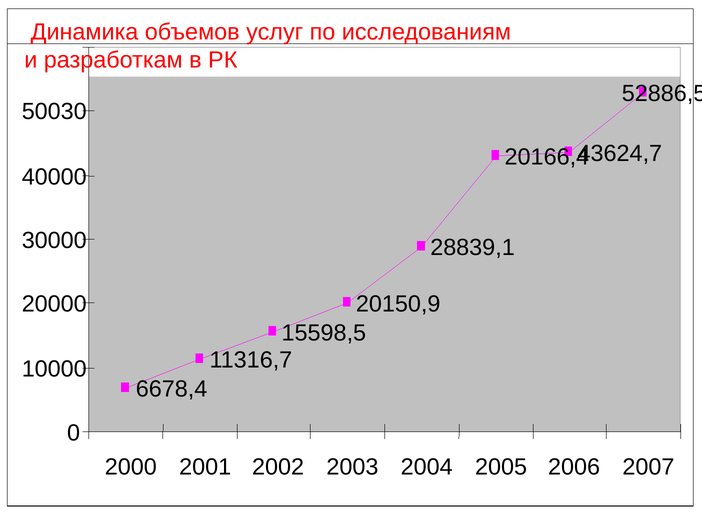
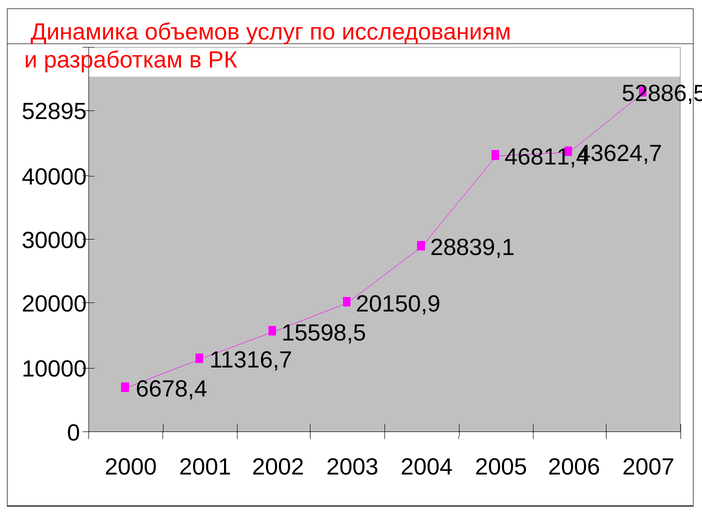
50030: 50030 -> 52895 (54, 112)
20166,4: 20166,4 -> 46811,4 (547, 157)
